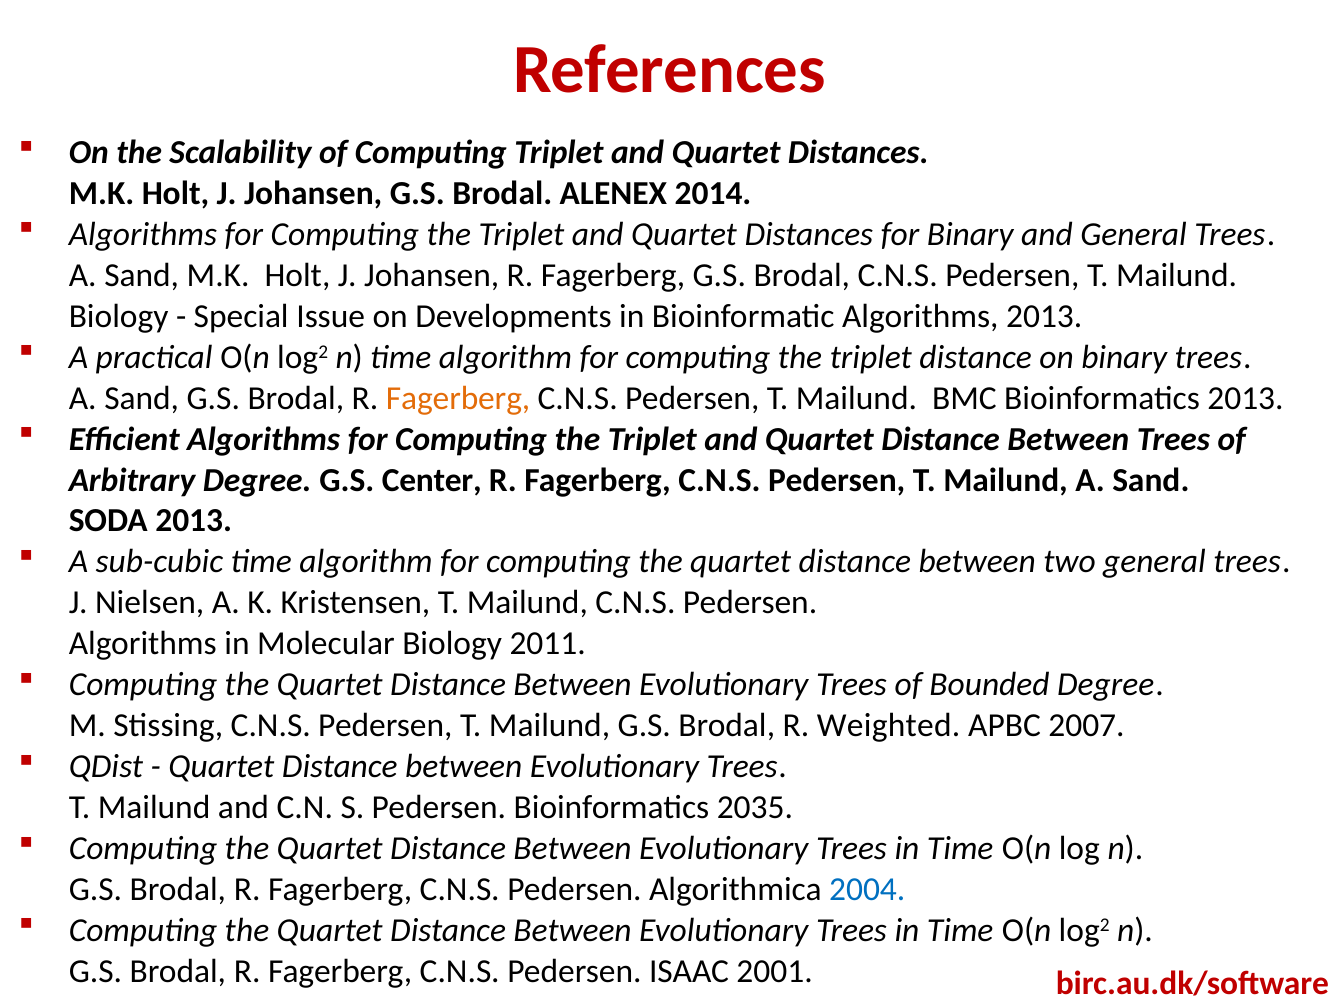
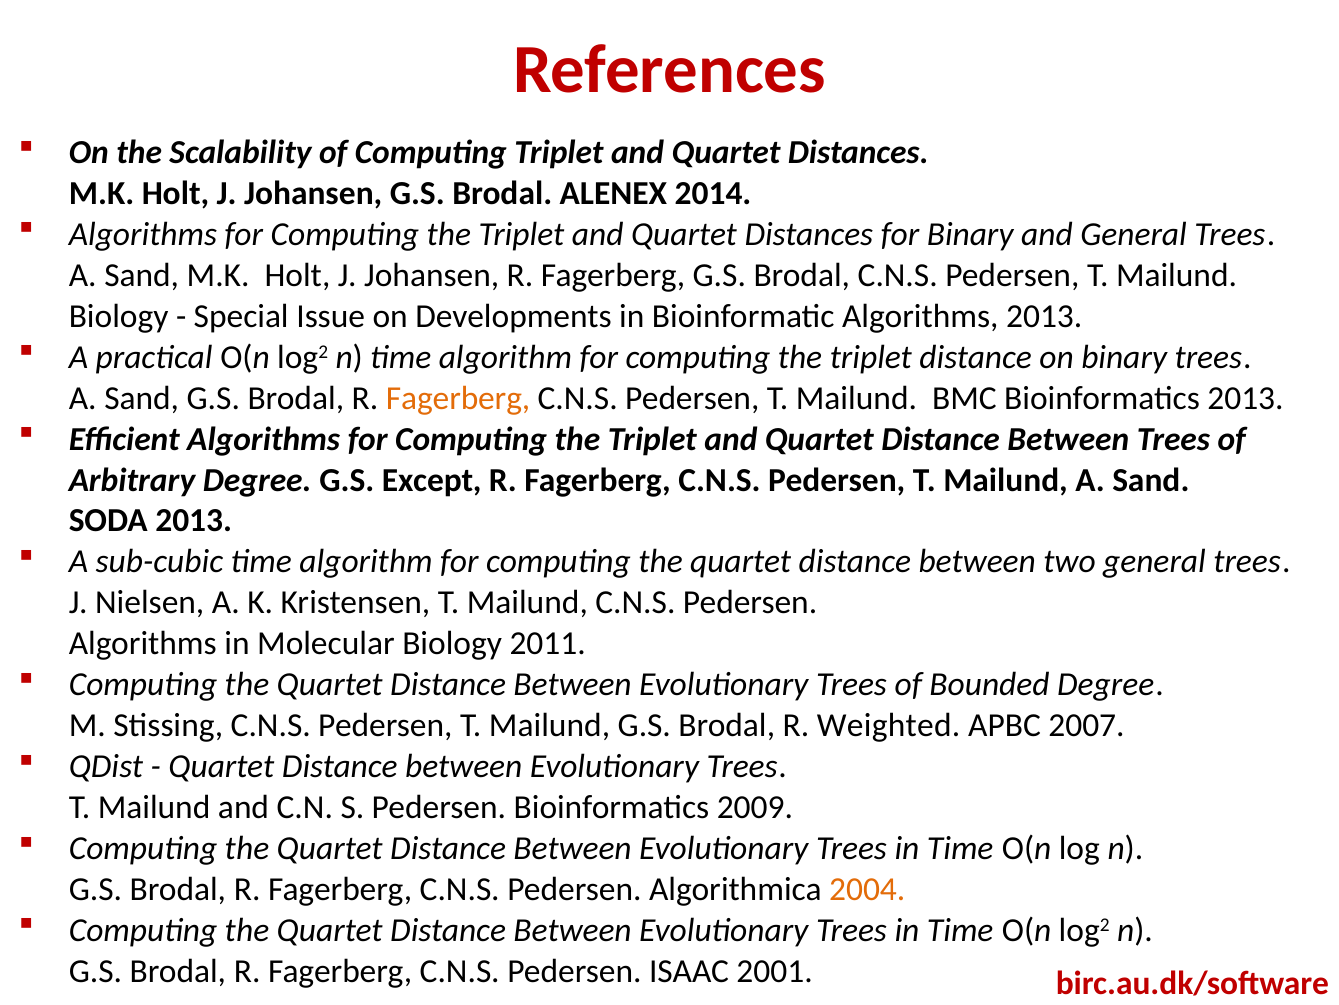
Center: Center -> Except (432, 480)
2035: 2035 -> 2009 (755, 807)
2004 colour: blue -> orange (867, 889)
